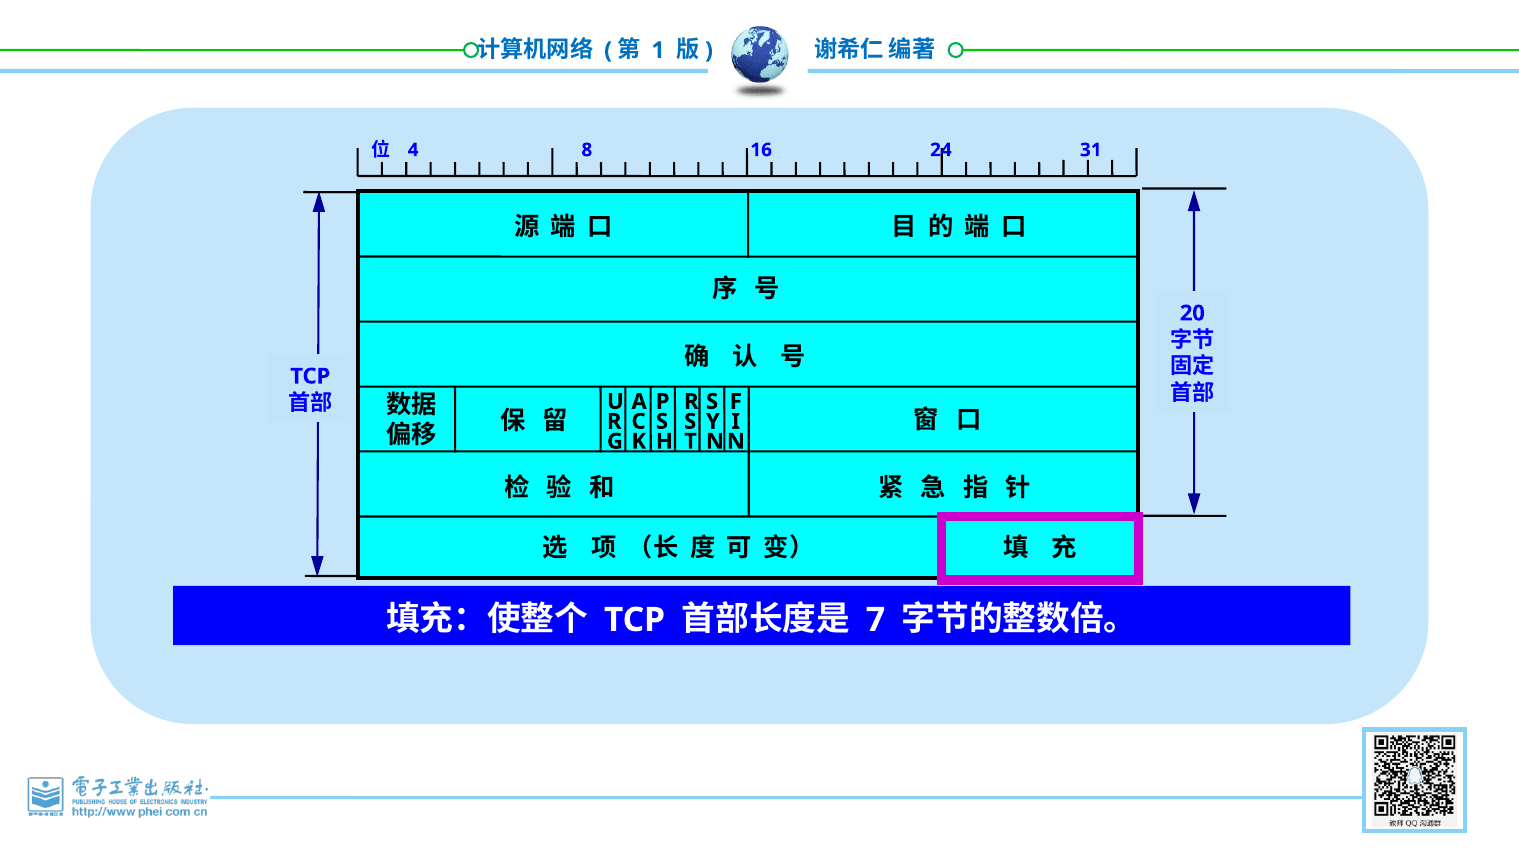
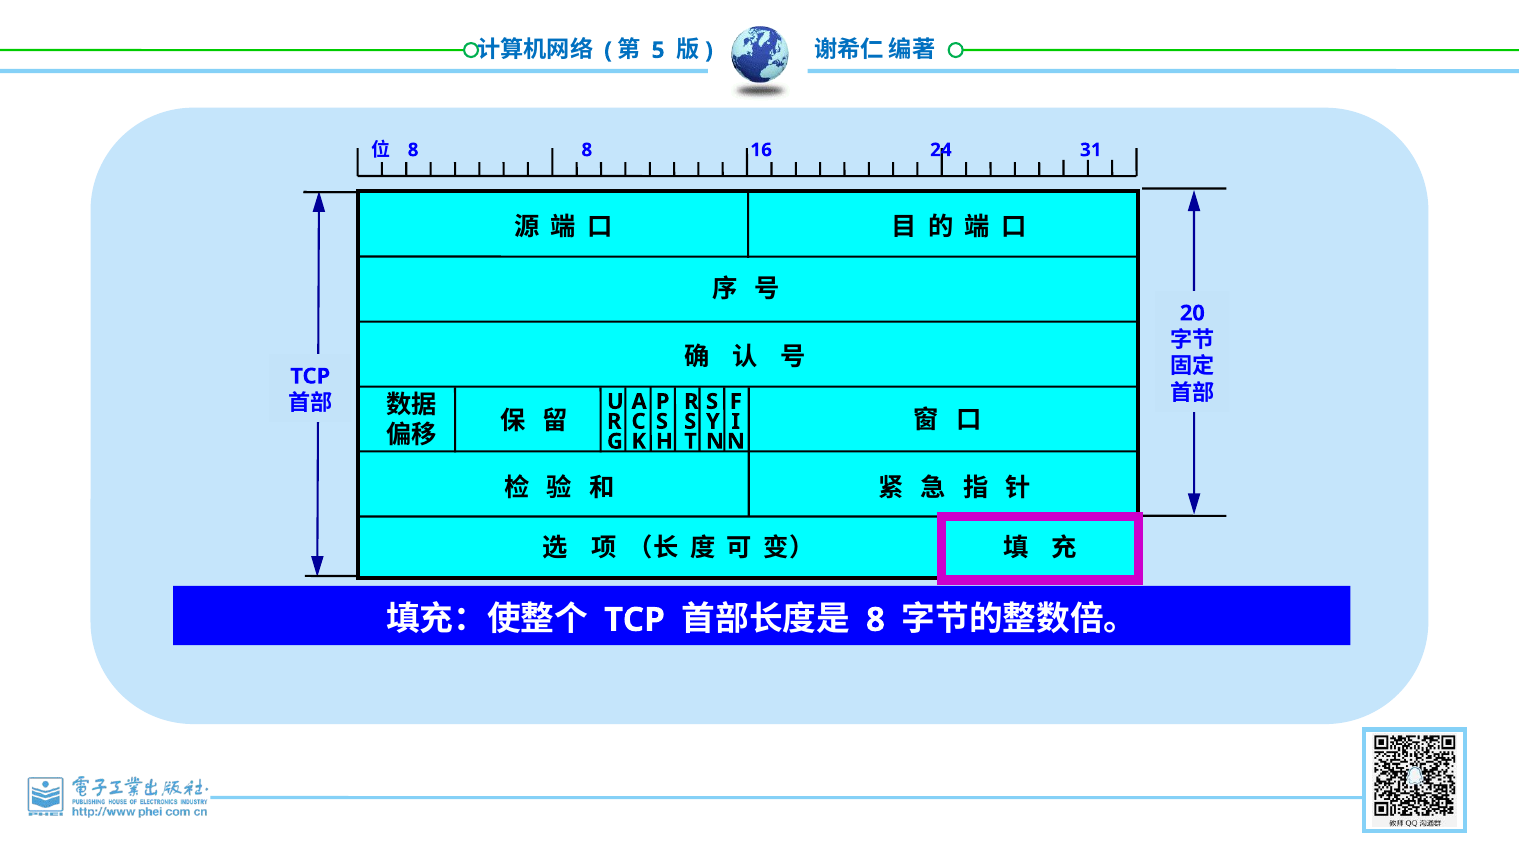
1: 1 -> 5 (658, 50)
4: 4 -> 8 (413, 150)
7: 7 -> 8 (875, 620)
